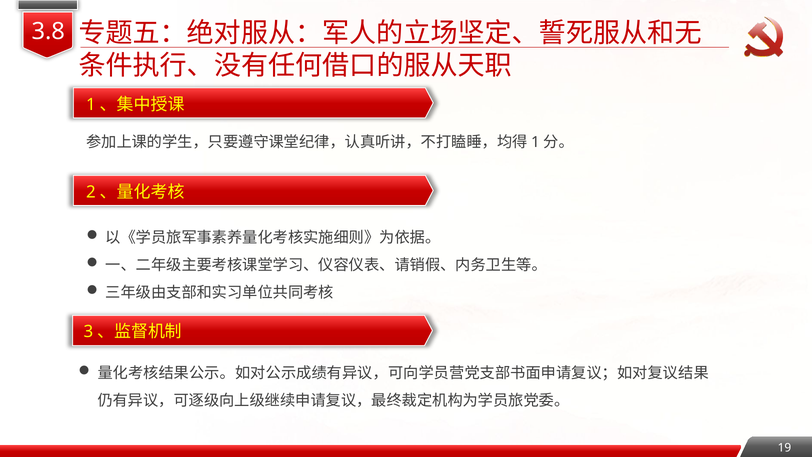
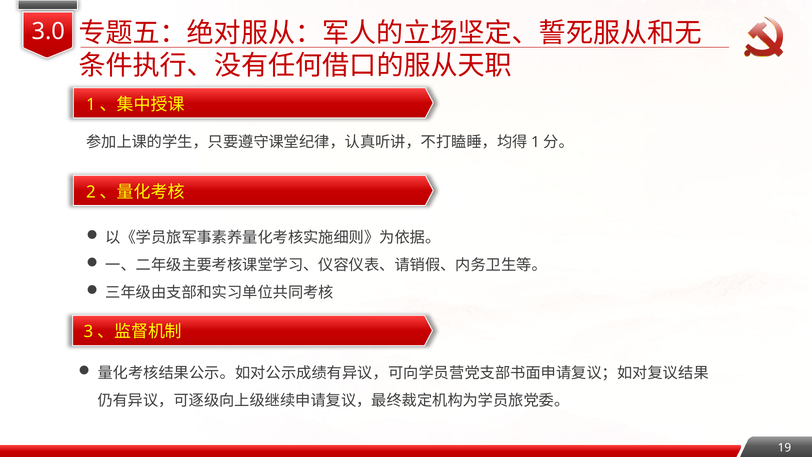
3.8: 3.8 -> 3.0 (48, 31)
